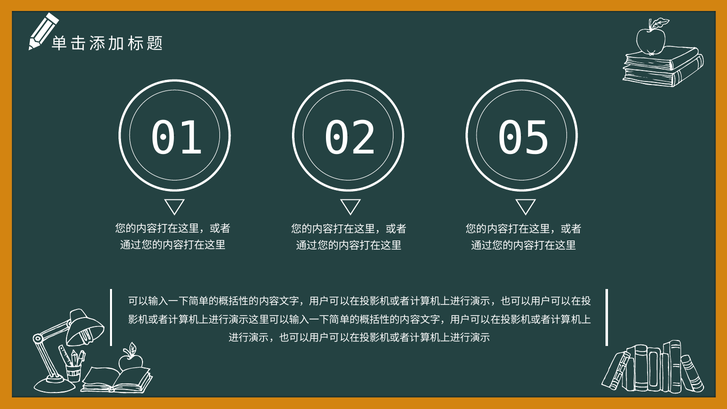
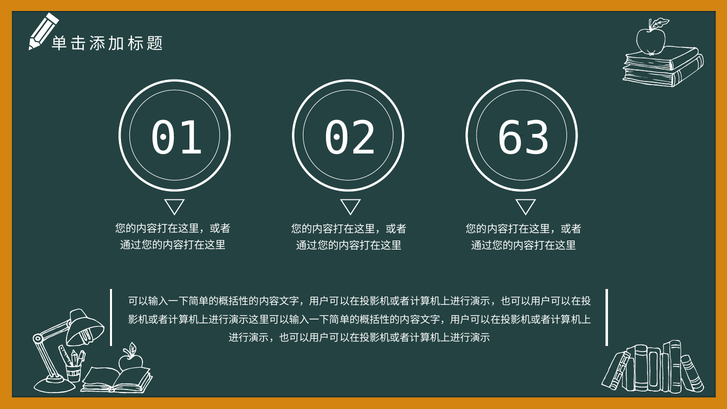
05: 05 -> 63 (524, 139)
